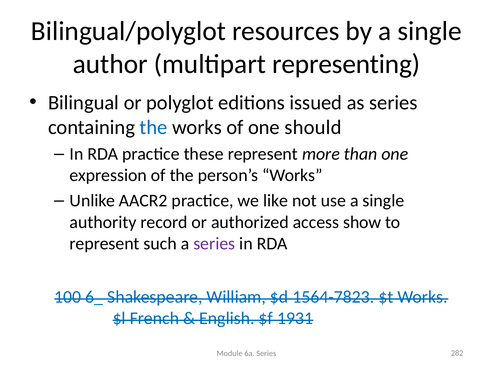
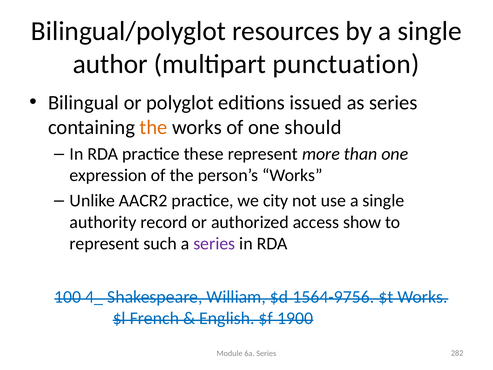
representing: representing -> punctuation (346, 64)
the colour: blue -> orange (154, 127)
like: like -> city (276, 201)
6_: 6_ -> 4_ (94, 297)
1564-7823: 1564-7823 -> 1564-9756 (333, 297)
1931: 1931 -> 1900 (295, 318)
